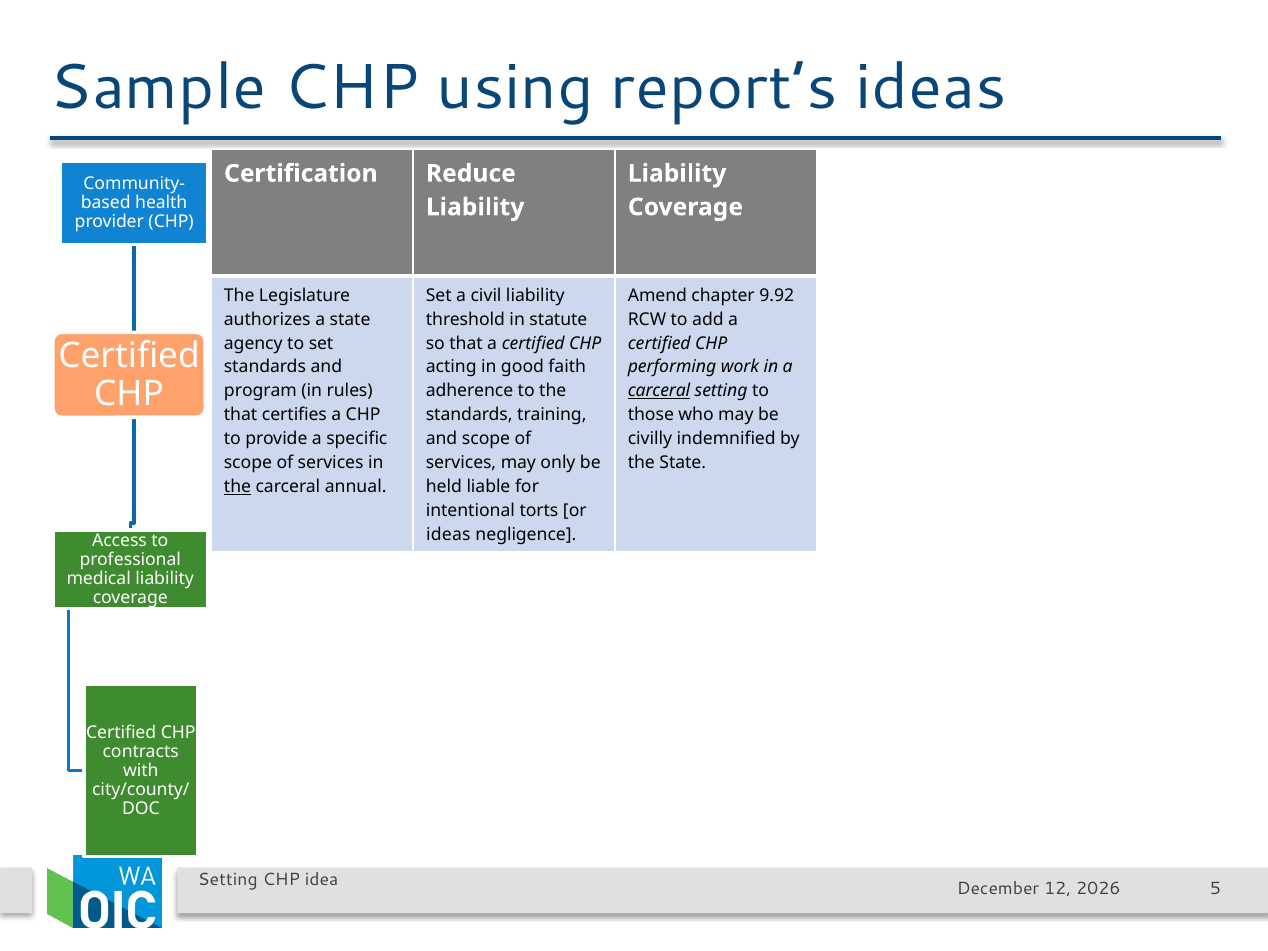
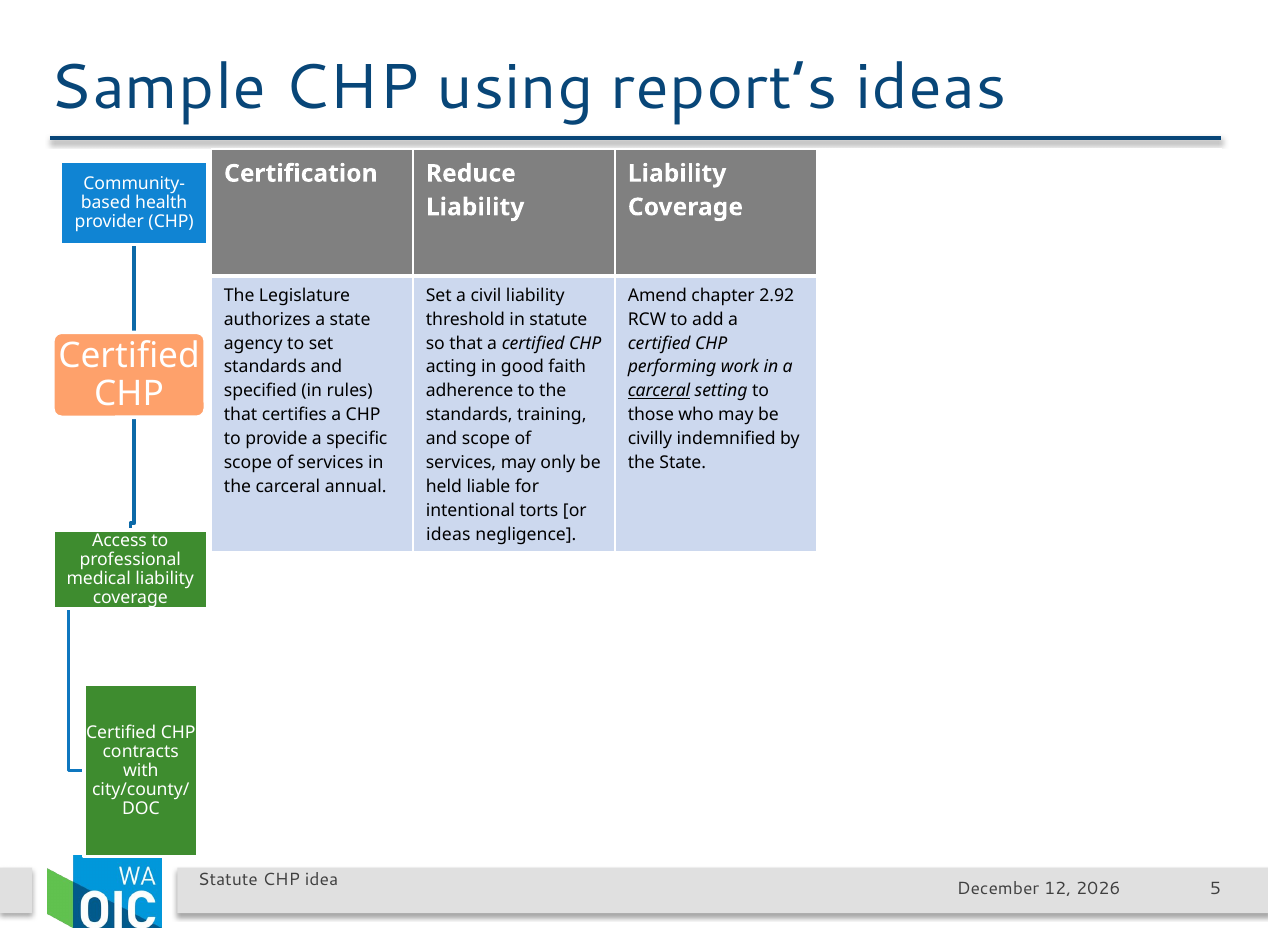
9.92: 9.92 -> 2.92 (777, 295)
program: program -> specified (260, 391)
the underline: present -> none (238, 487)
Setting: Setting -> Statute (228, 880)
